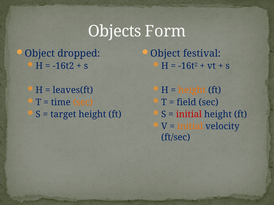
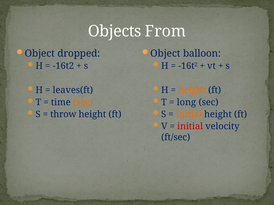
Form: Form -> From (165, 31)
festival: festival -> balloon (202, 54)
field: field -> long (186, 102)
target: target -> throw (63, 115)
initial colour: red -> orange (189, 115)
initial colour: orange -> red (190, 127)
